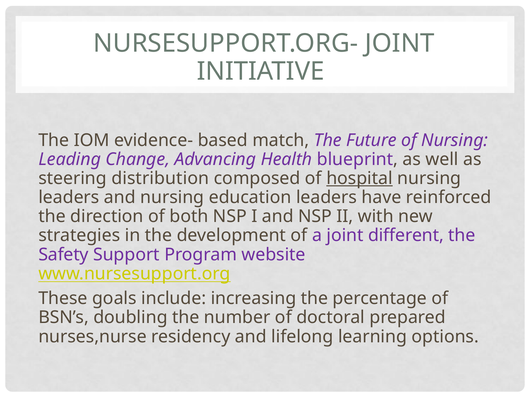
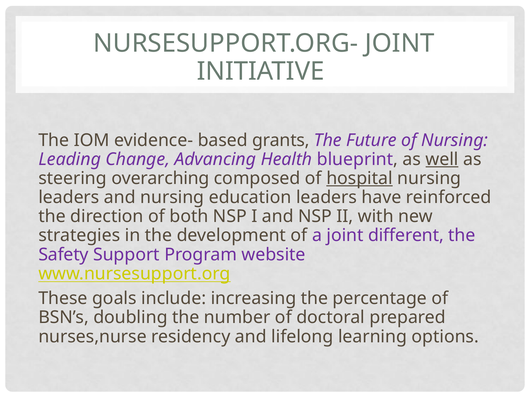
match: match -> grants (281, 140)
well underline: none -> present (442, 160)
distribution: distribution -> overarching (160, 179)
